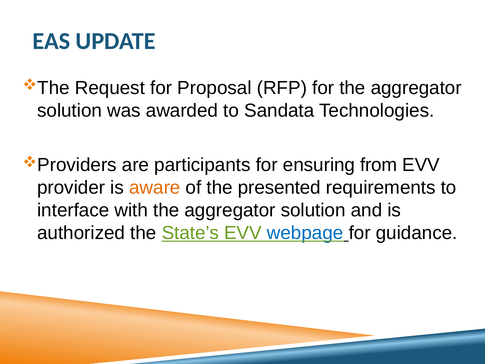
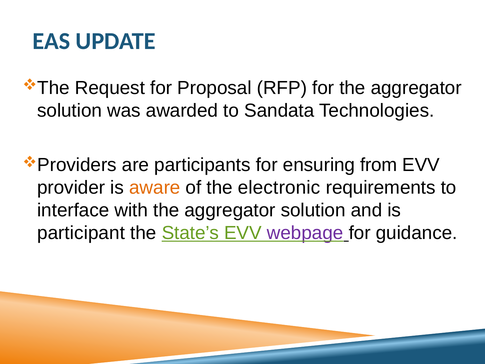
presented: presented -> electronic (279, 188)
authorized: authorized -> participant (81, 233)
webpage colour: blue -> purple (305, 233)
